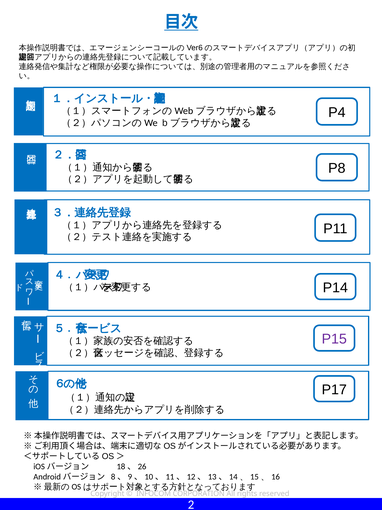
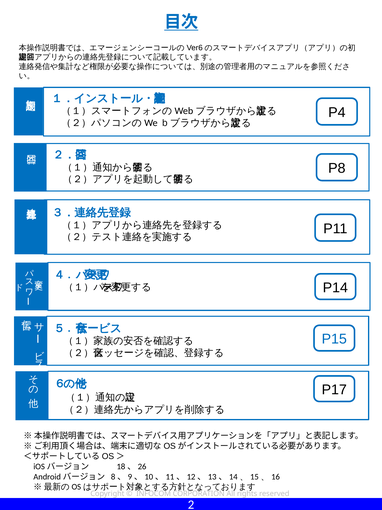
P15 colour: purple -> blue (334, 339)
